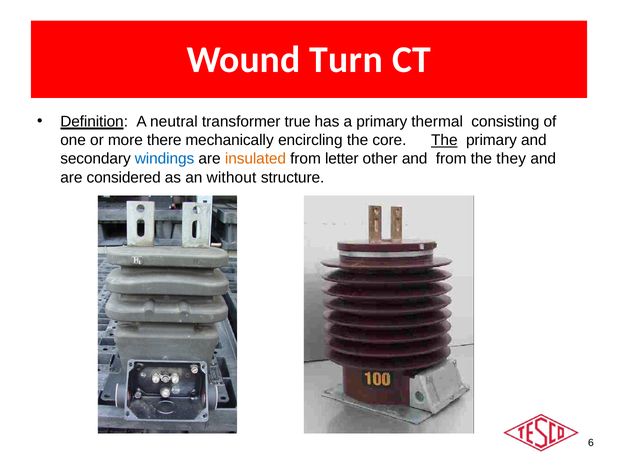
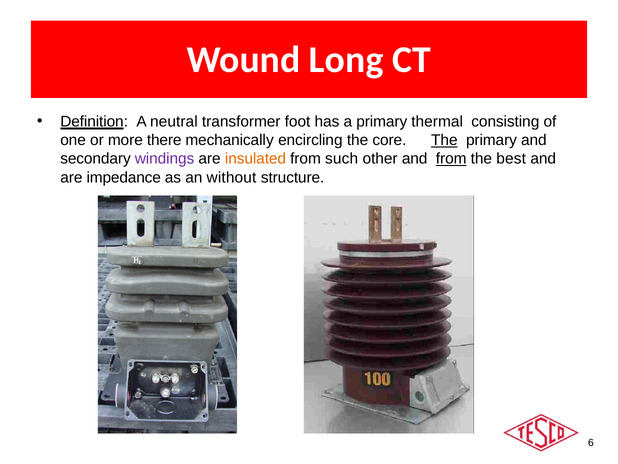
Turn: Turn -> Long (346, 60)
true: true -> foot (298, 122)
windings colour: blue -> purple (165, 159)
letter: letter -> such (342, 159)
from underline: none -> present (451, 159)
they: they -> best (511, 159)
considered: considered -> impedance (124, 177)
